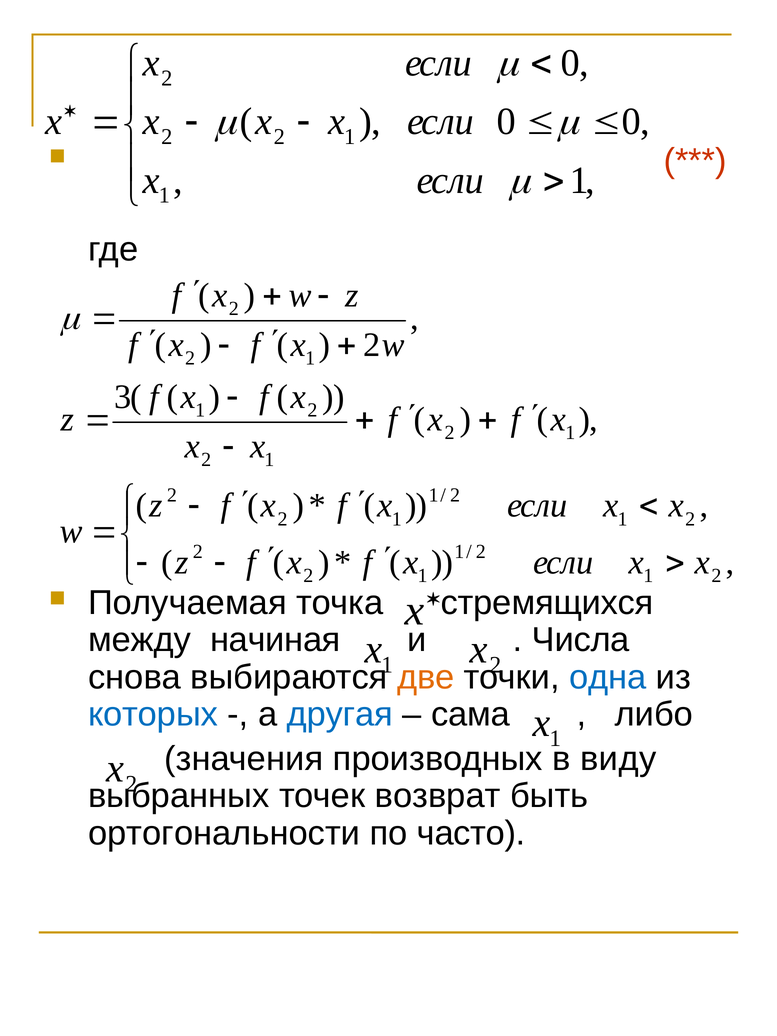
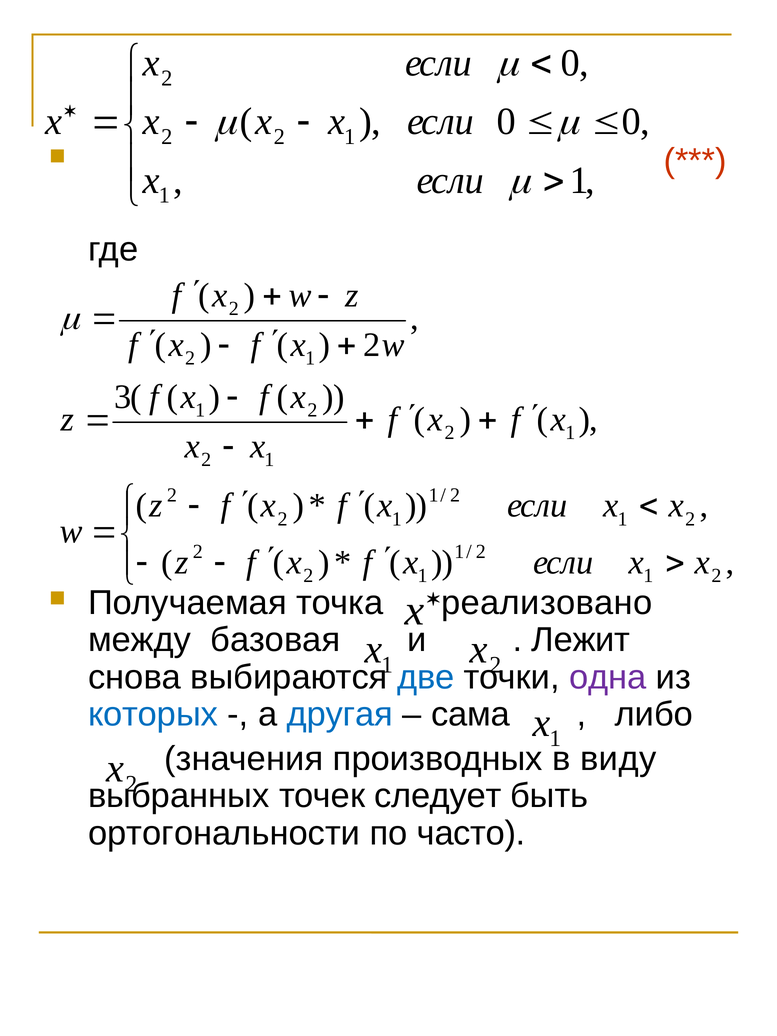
стремящихся: стремящихся -> реализовано (547, 603)
начиная: начиная -> базовая (275, 640)
Числа: Числа -> Лежит (581, 640)
две colour: orange -> blue (426, 677)
одна colour: blue -> purple (608, 677)
возврат: возврат -> следует (438, 796)
